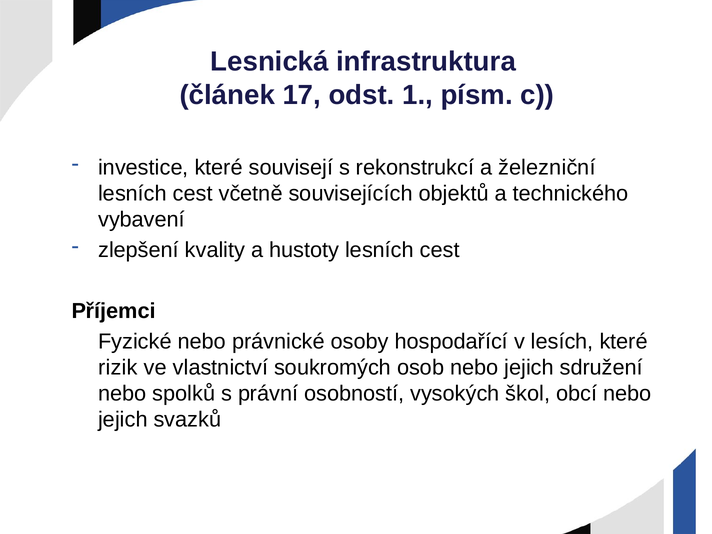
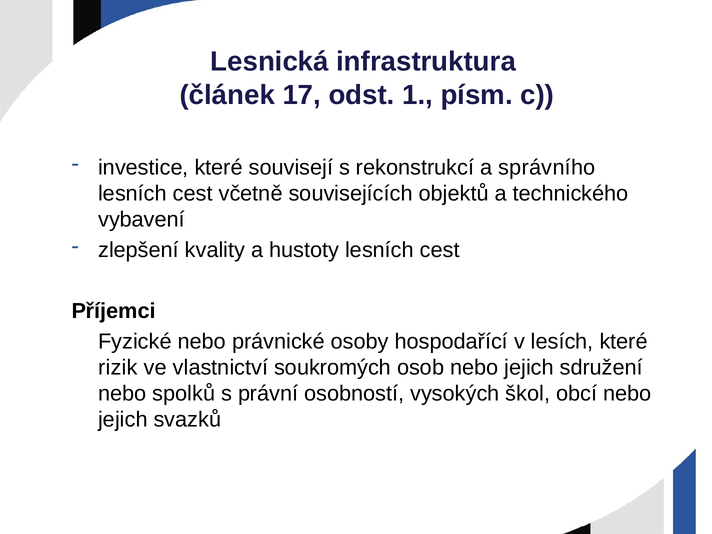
železniční: železniční -> správního (547, 167)
